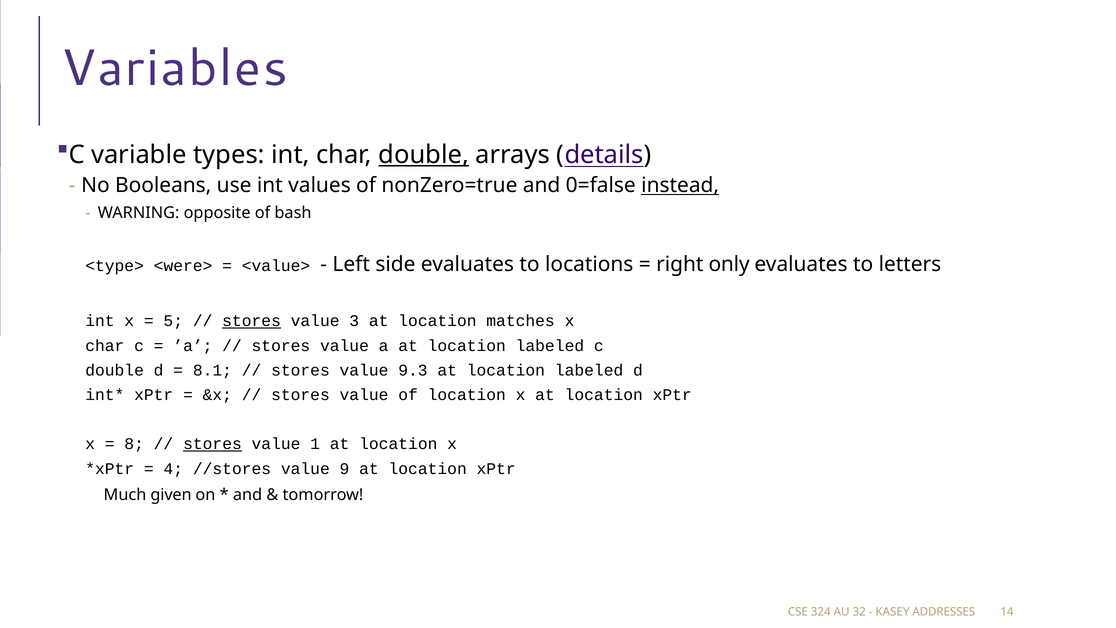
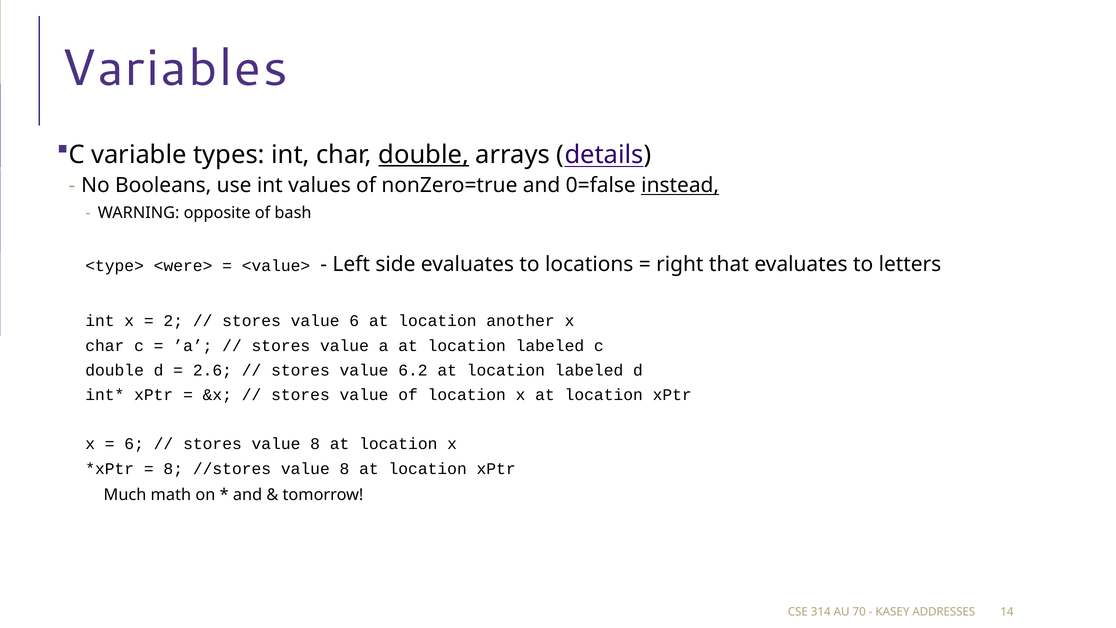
only: only -> that (729, 264)
5: 5 -> 2 (173, 321)
stores underline: present -> none (252, 321)
value 3: 3 -> 6 (354, 321)
matches: matches -> another (521, 321)
8.1: 8.1 -> 2.6 (212, 370)
9.3: 9.3 -> 6.2 (413, 370)
8: 8 -> 6 (134, 444)
stores underline: present -> none (212, 444)
1: 1 -> 8 (315, 444)
4: 4 -> 8 (173, 469)
//stores value 9: 9 -> 8 (344, 469)
given: given -> math (171, 495)
324: 324 -> 314 (821, 611)
32: 32 -> 70 (859, 611)
